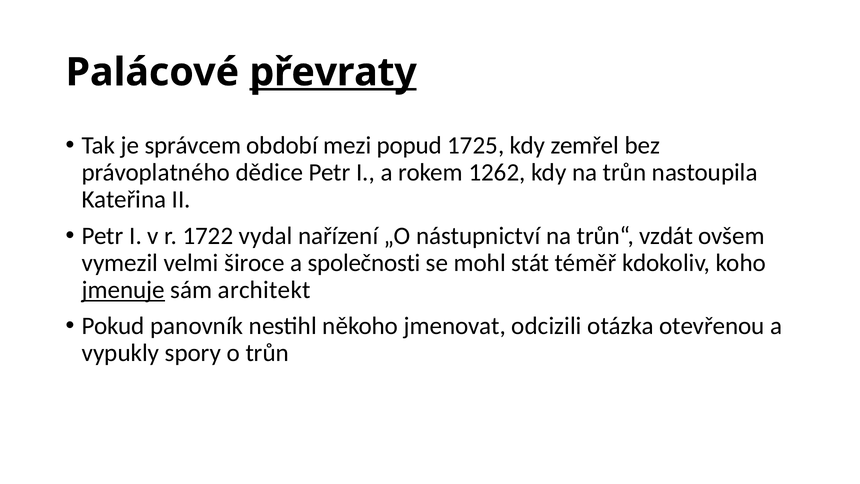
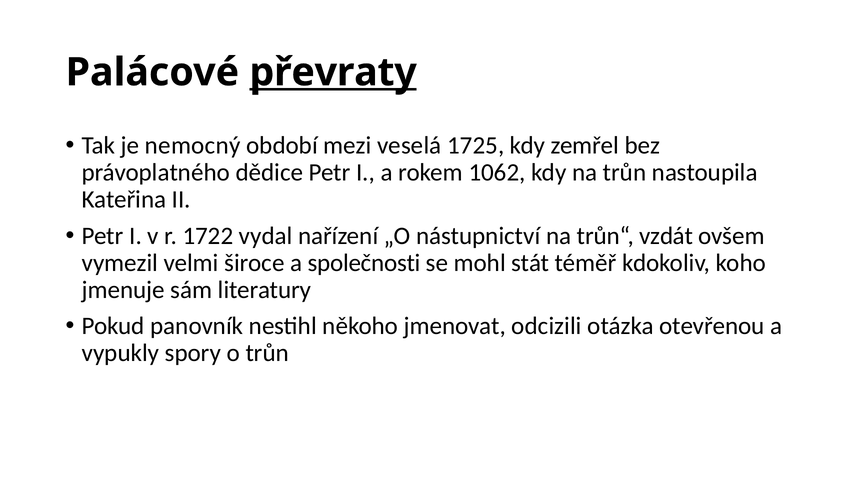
správcem: správcem -> nemocný (193, 145)
popud: popud -> veselá (409, 145)
1262: 1262 -> 1062 (497, 172)
jmenuje underline: present -> none (123, 290)
architekt: architekt -> literatury (264, 290)
